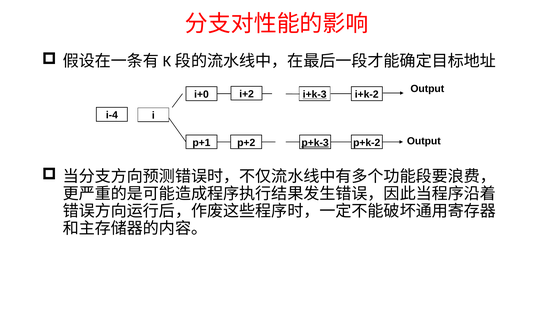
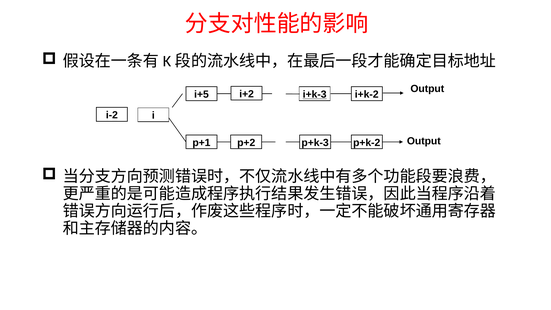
i+0: i+0 -> i+5 (201, 94)
i-4: i-4 -> i-2 (112, 115)
p+k-3 underline: present -> none (315, 143)
